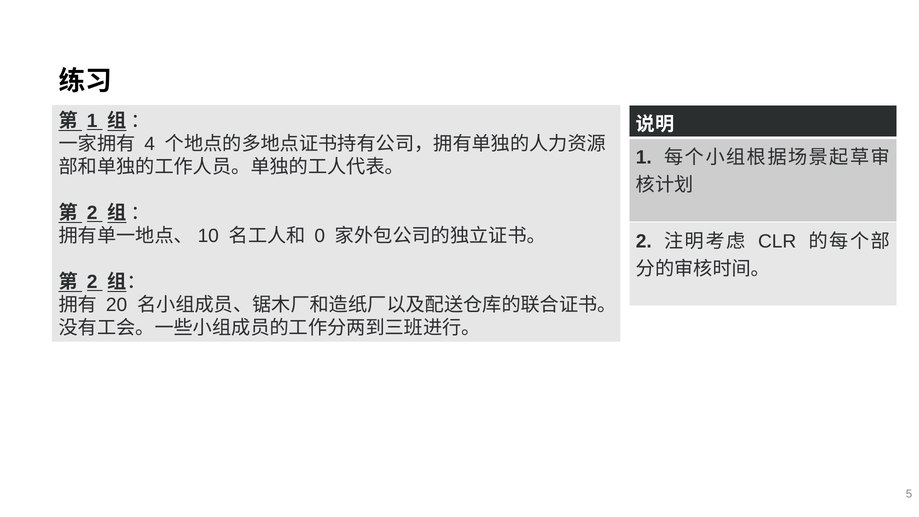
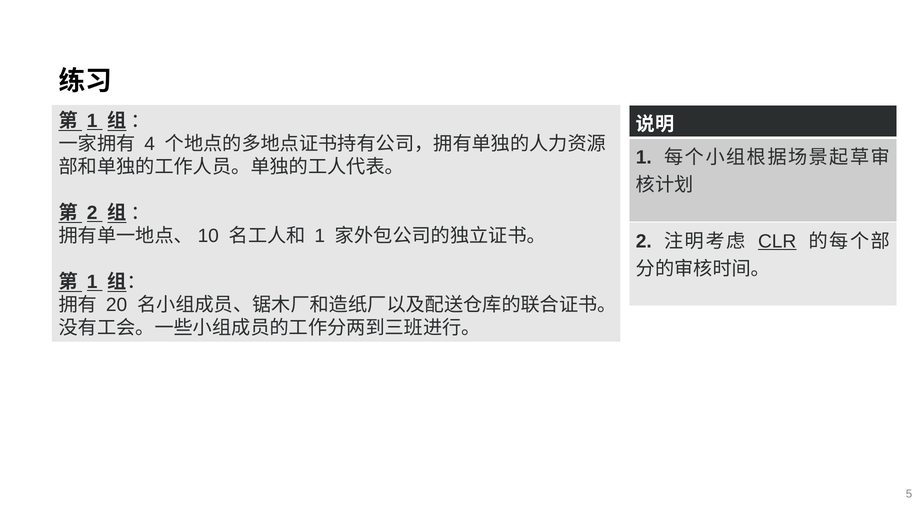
0: 0 -> 1 (320, 236)
CLR underline: none -> present (777, 241)
2: 2 -> 1 (92, 282)
